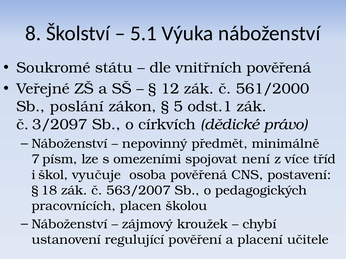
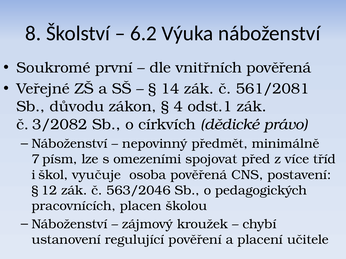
5.1: 5.1 -> 6.2 (144, 33)
státu: státu -> první (114, 68)
12: 12 -> 14 (170, 89)
561/2000: 561/2000 -> 561/2081 (273, 89)
poslání: poslání -> důvodu (77, 107)
5: 5 -> 4 (178, 107)
3/2097: 3/2097 -> 3/2082 (60, 125)
není: není -> před (256, 160)
18: 18 -> 12 (49, 191)
563/2007: 563/2007 -> 563/2046 (139, 191)
